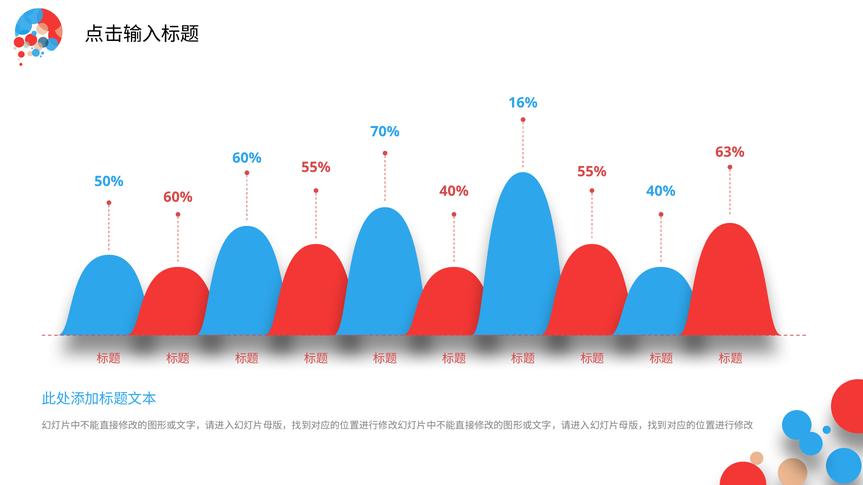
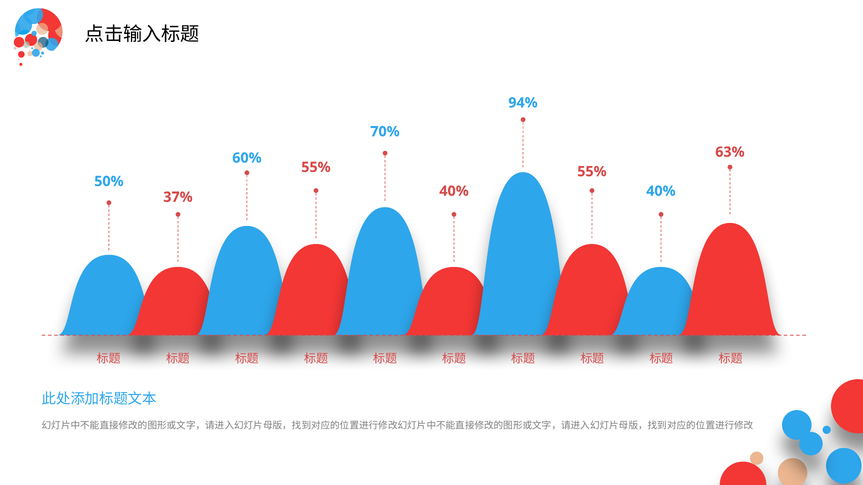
16%: 16% -> 94% (523, 103)
60%: 60% -> 37% (178, 197)
